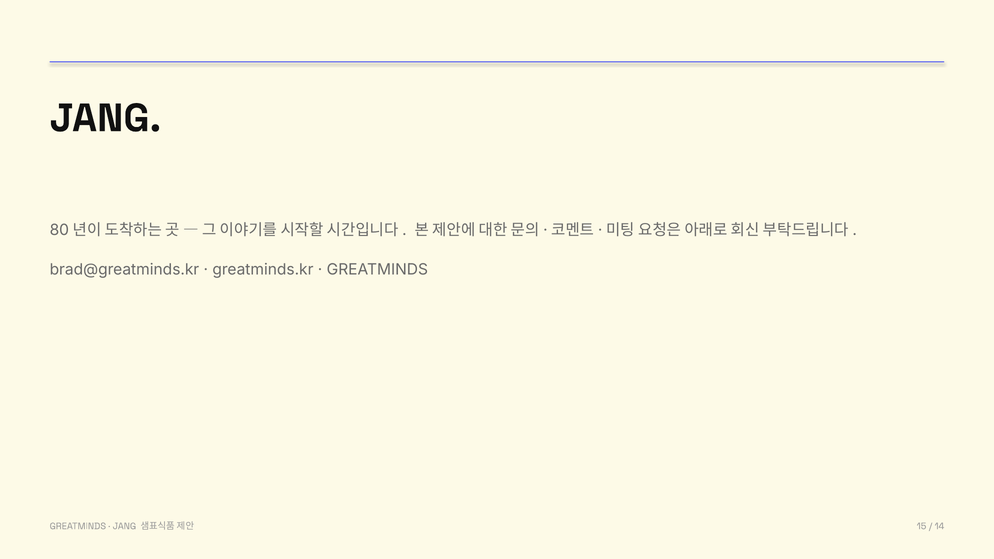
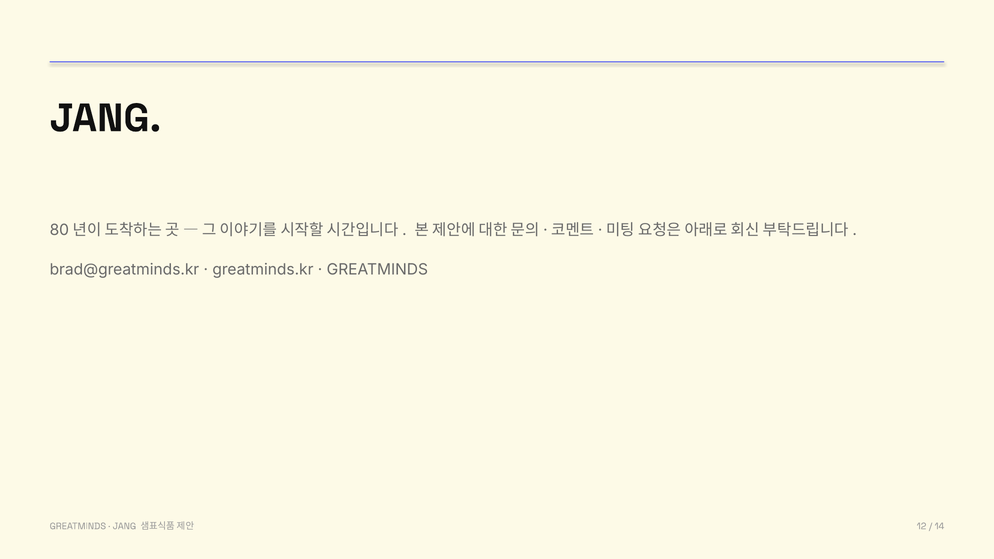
15: 15 -> 12 (922, 526)
